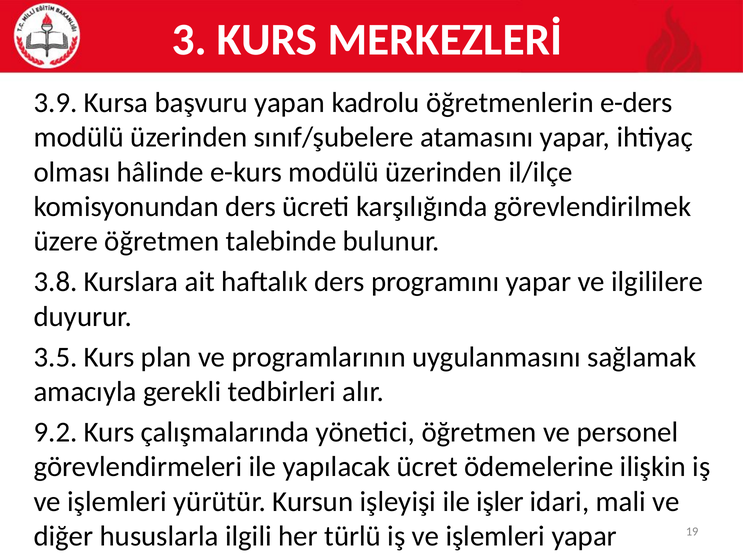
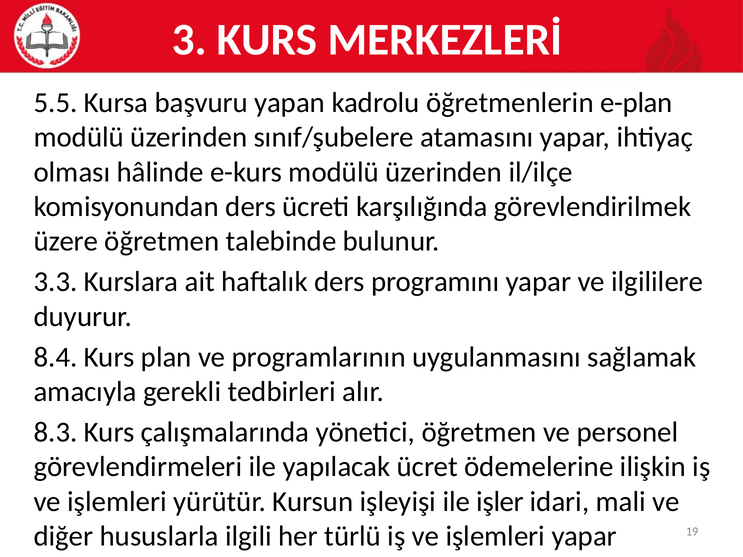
3.9: 3.9 -> 5.5 (56, 103)
e-ders: e-ders -> e-plan (636, 103)
3.8: 3.8 -> 3.3 (56, 282)
3.5: 3.5 -> 8.4 (56, 357)
9.2: 9.2 -> 8.3 (56, 432)
